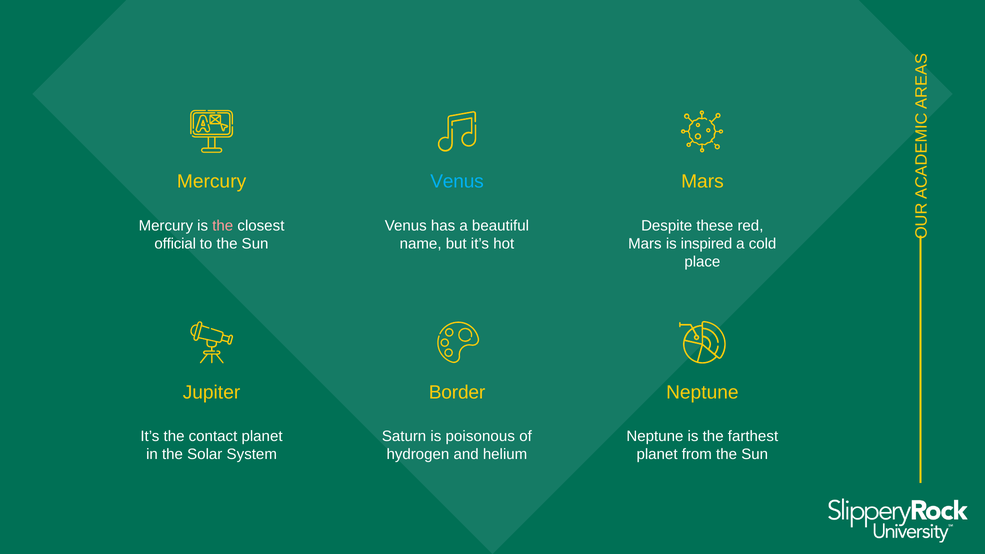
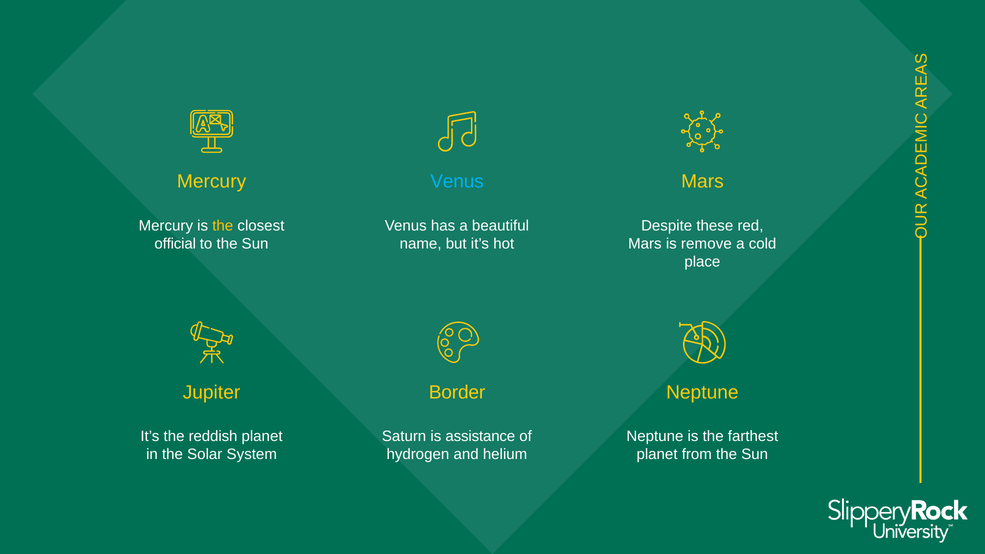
the colour: pink -> yellow (223, 226)
inspired: inspired -> remove (706, 244)
contact: contact -> reddish (213, 436)
poisonous: poisonous -> assistance (480, 436)
